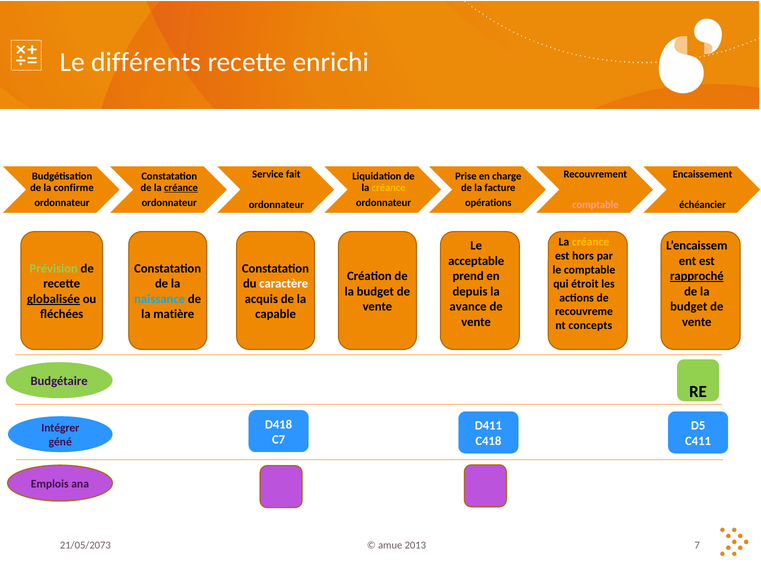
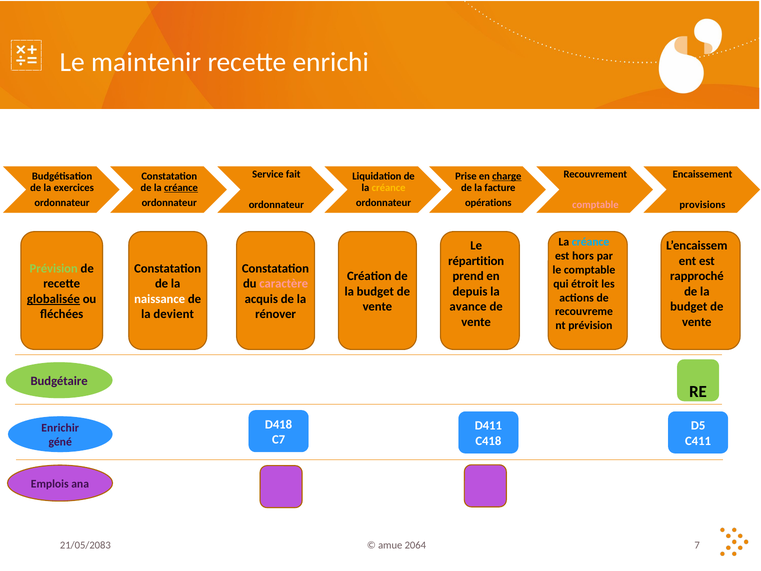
différents: différents -> maintenir (146, 62)
charge underline: none -> present (507, 176)
confirme: confirme -> exercices (74, 188)
échéancier: échéancier -> provisions (702, 205)
créance colour: yellow -> light blue (591, 242)
acceptable: acceptable -> répartition (476, 261)
rapproché underline: present -> none (697, 276)
caractère colour: white -> pink (284, 284)
naissance colour: light blue -> white (160, 299)
matière: matière -> devient (174, 314)
capable: capable -> rénover (276, 314)
concepts: concepts -> prévision (590, 325)
Intégrer: Intégrer -> Enrichir (60, 428)
21/05/2073: 21/05/2073 -> 21/05/2083 (85, 545)
amue 2013: 2013 -> 2064 (415, 545)
